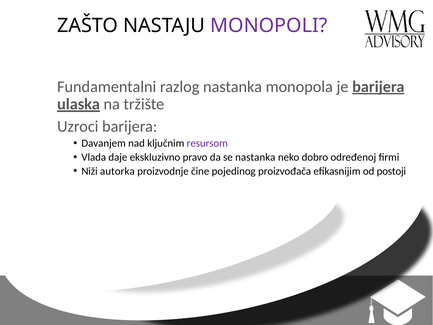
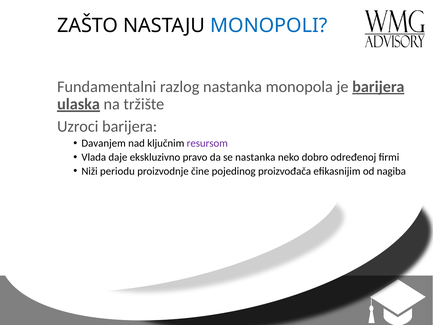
MONOPOLI colour: purple -> blue (269, 26)
autorka: autorka -> periodu (117, 171)
postoji: postoji -> nagiba (391, 171)
